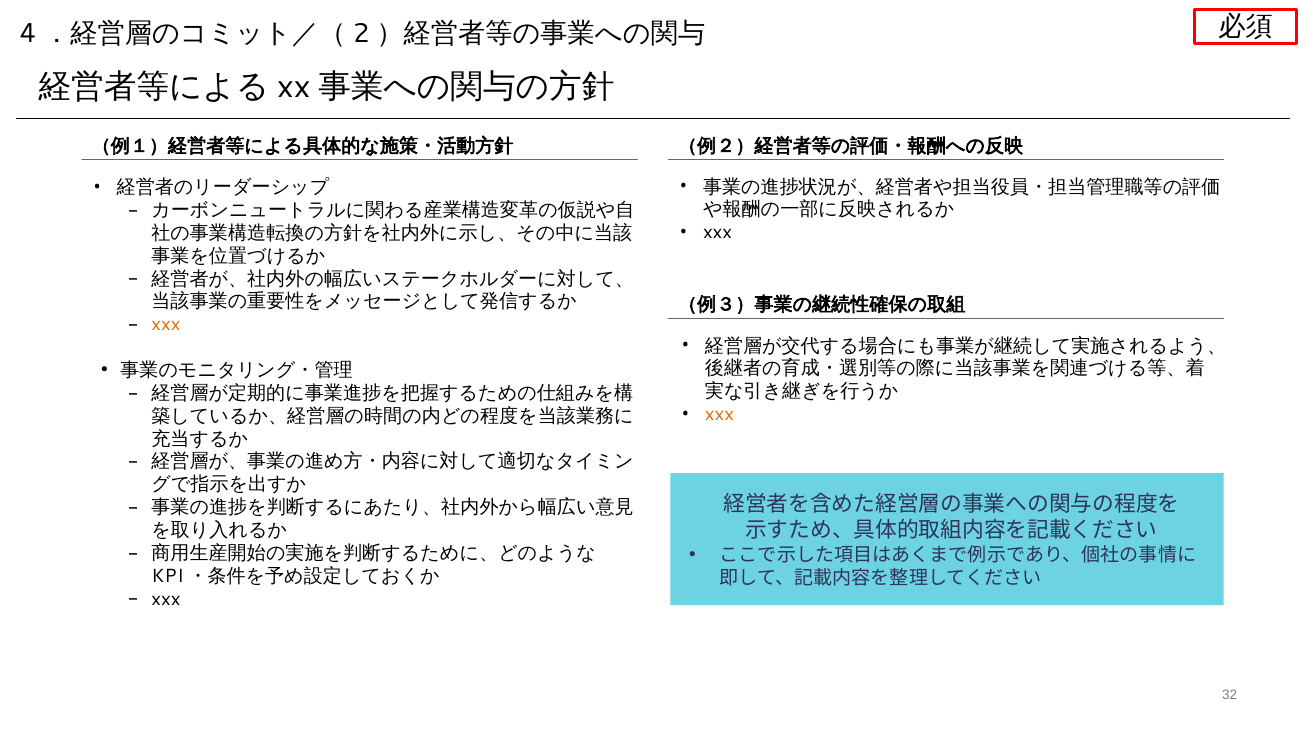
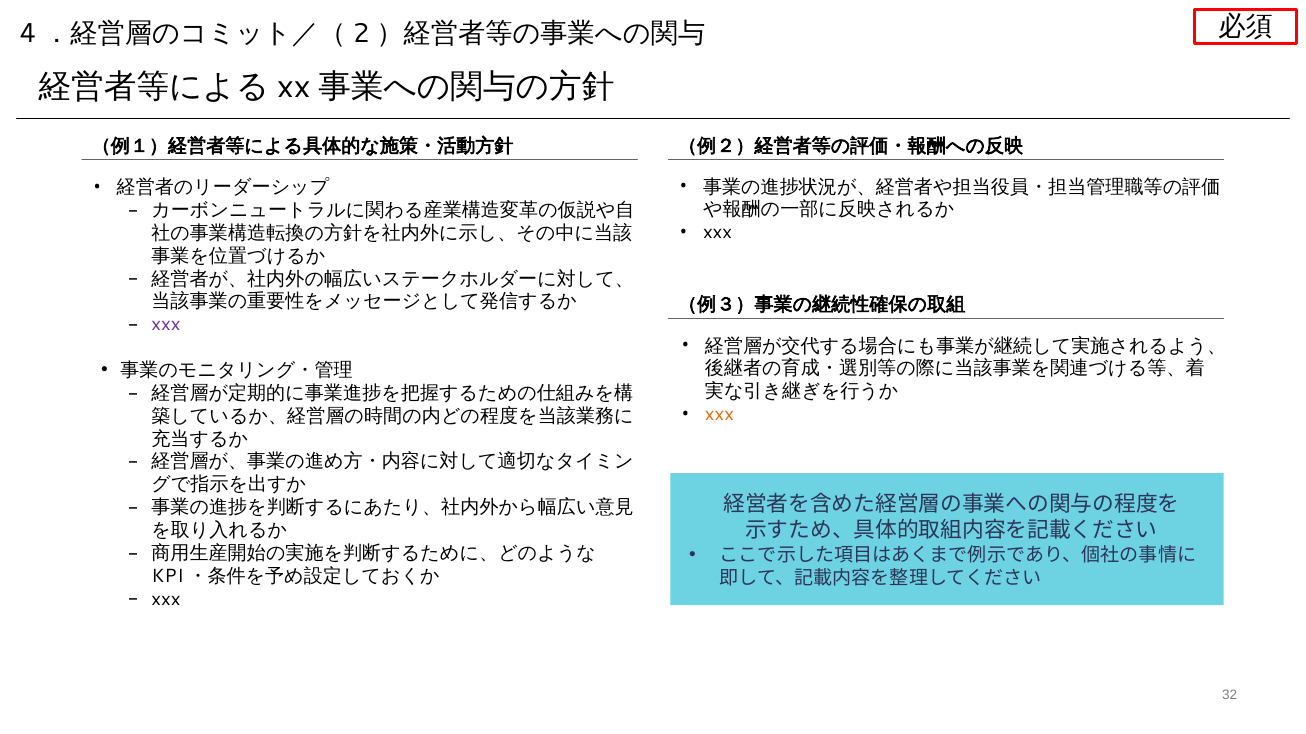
xxx colour: orange -> purple (166, 325)
